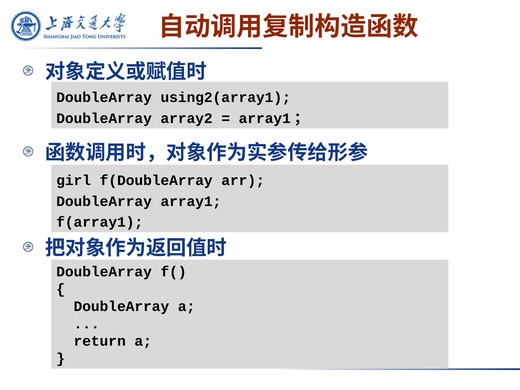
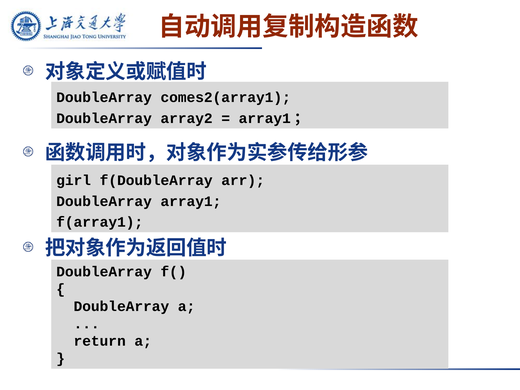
using2(array1: using2(array1 -> comes2(array1 (226, 97)
